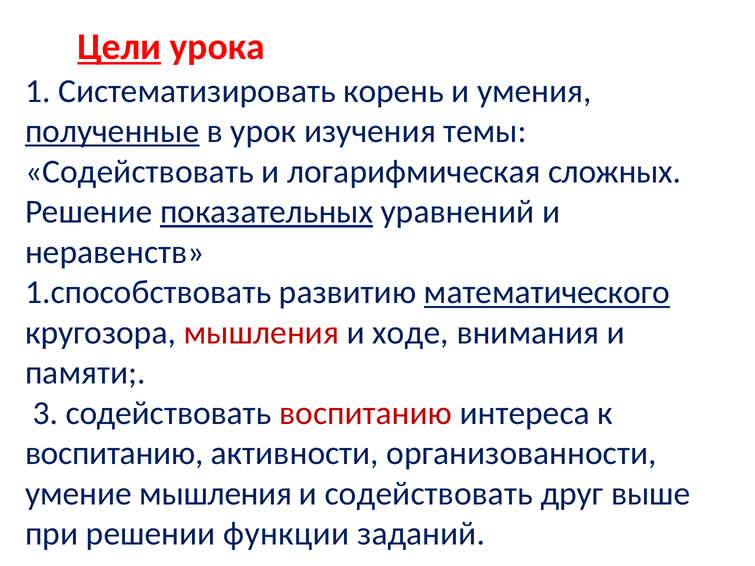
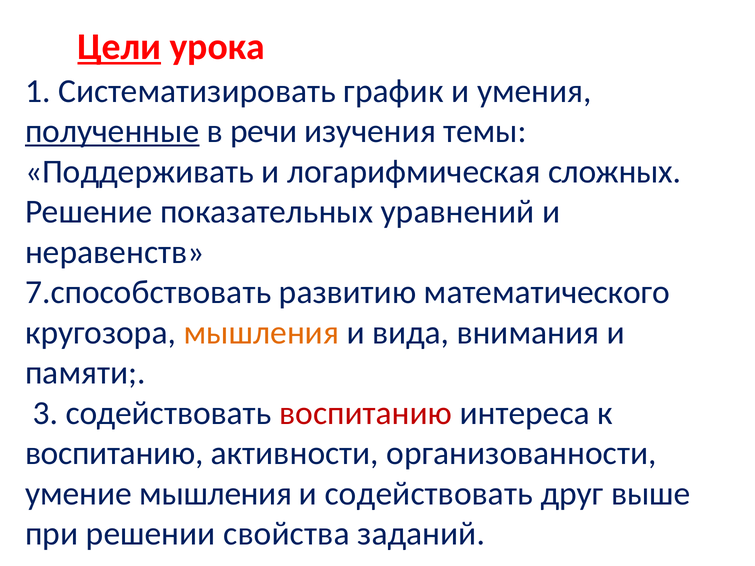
корень: корень -> график (394, 91)
урок: урок -> речи (264, 131)
Содействовать: Содействовать -> Поддерживать (139, 172)
показательных underline: present -> none (267, 212)
1.способствовать: 1.способствовать -> 7.способствовать (148, 292)
математического underline: present -> none (547, 292)
мышления colour: red -> orange (261, 333)
ходе: ходе -> вида (411, 333)
функции: функции -> свойства (286, 534)
